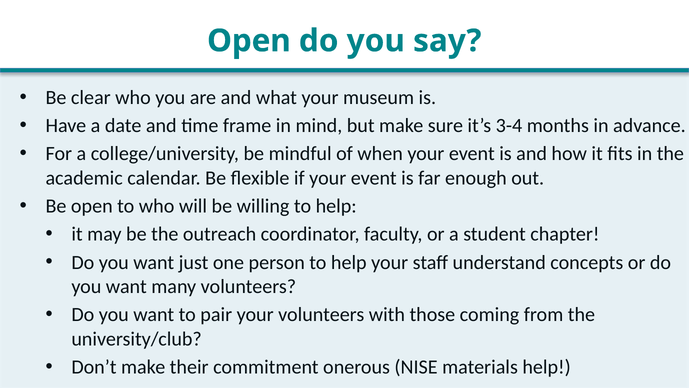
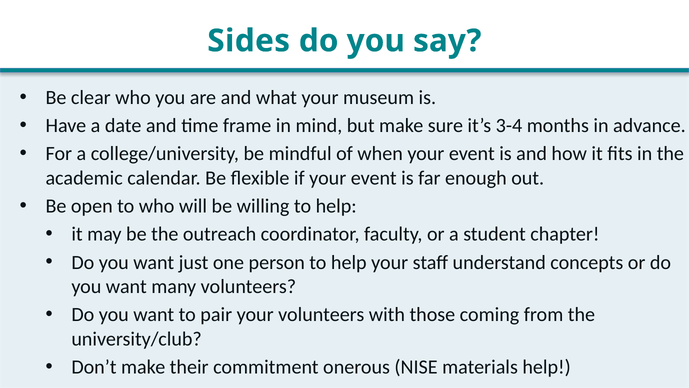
Open: Open -> Sides (249, 41)
